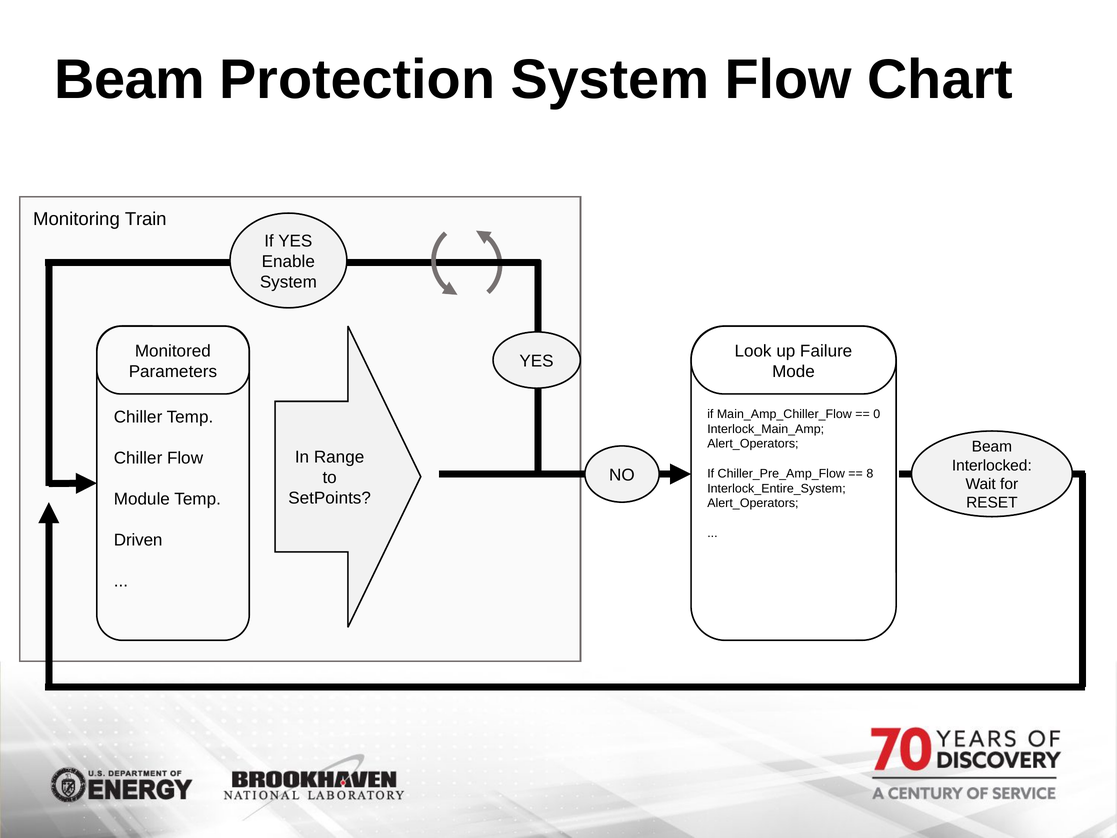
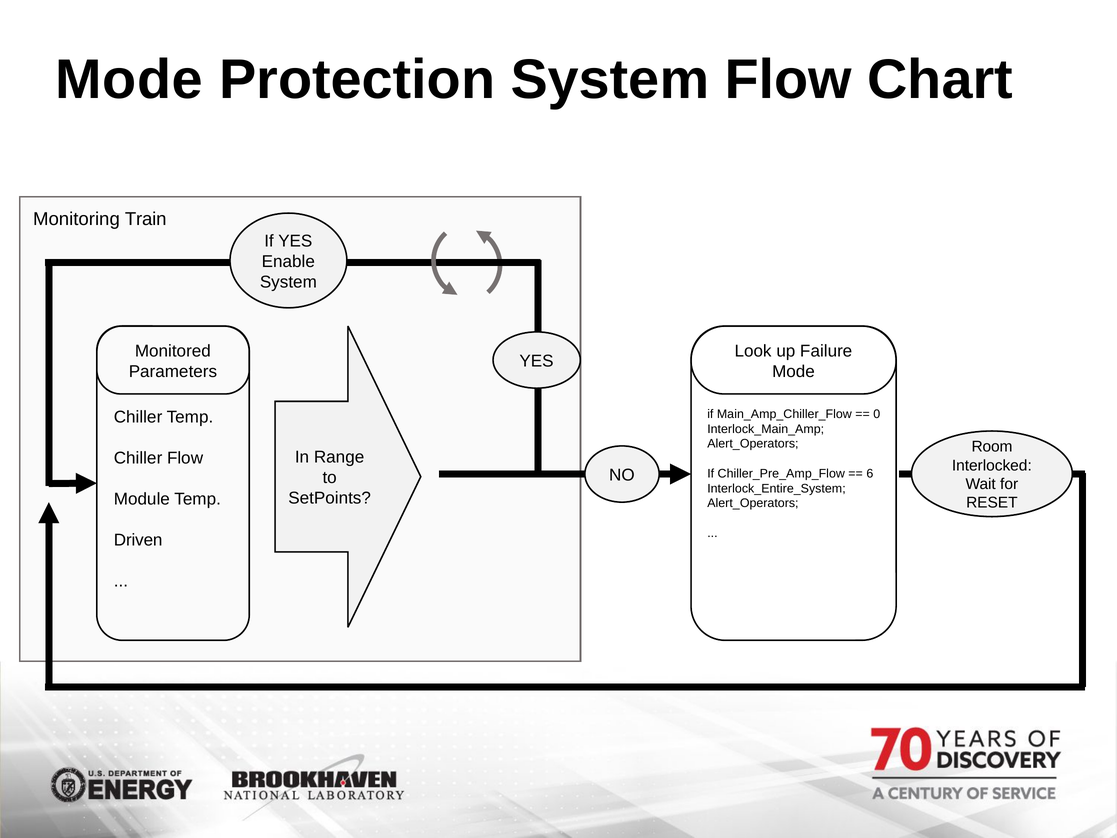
Beam: Beam -> Mode (129, 80)
Beam: Beam -> Room (992, 447)
8: 8 -> 6 (870, 473)
